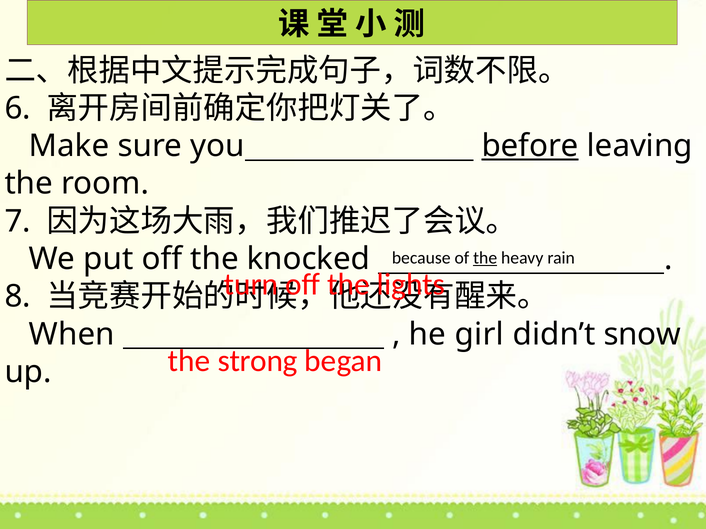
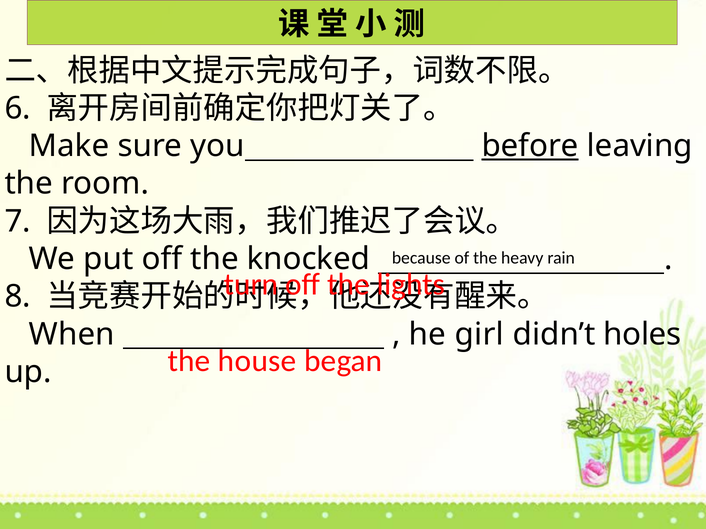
the underline: present -> none (485, 258)
snow: snow -> holes (642, 334)
strong: strong -> house (257, 361)
